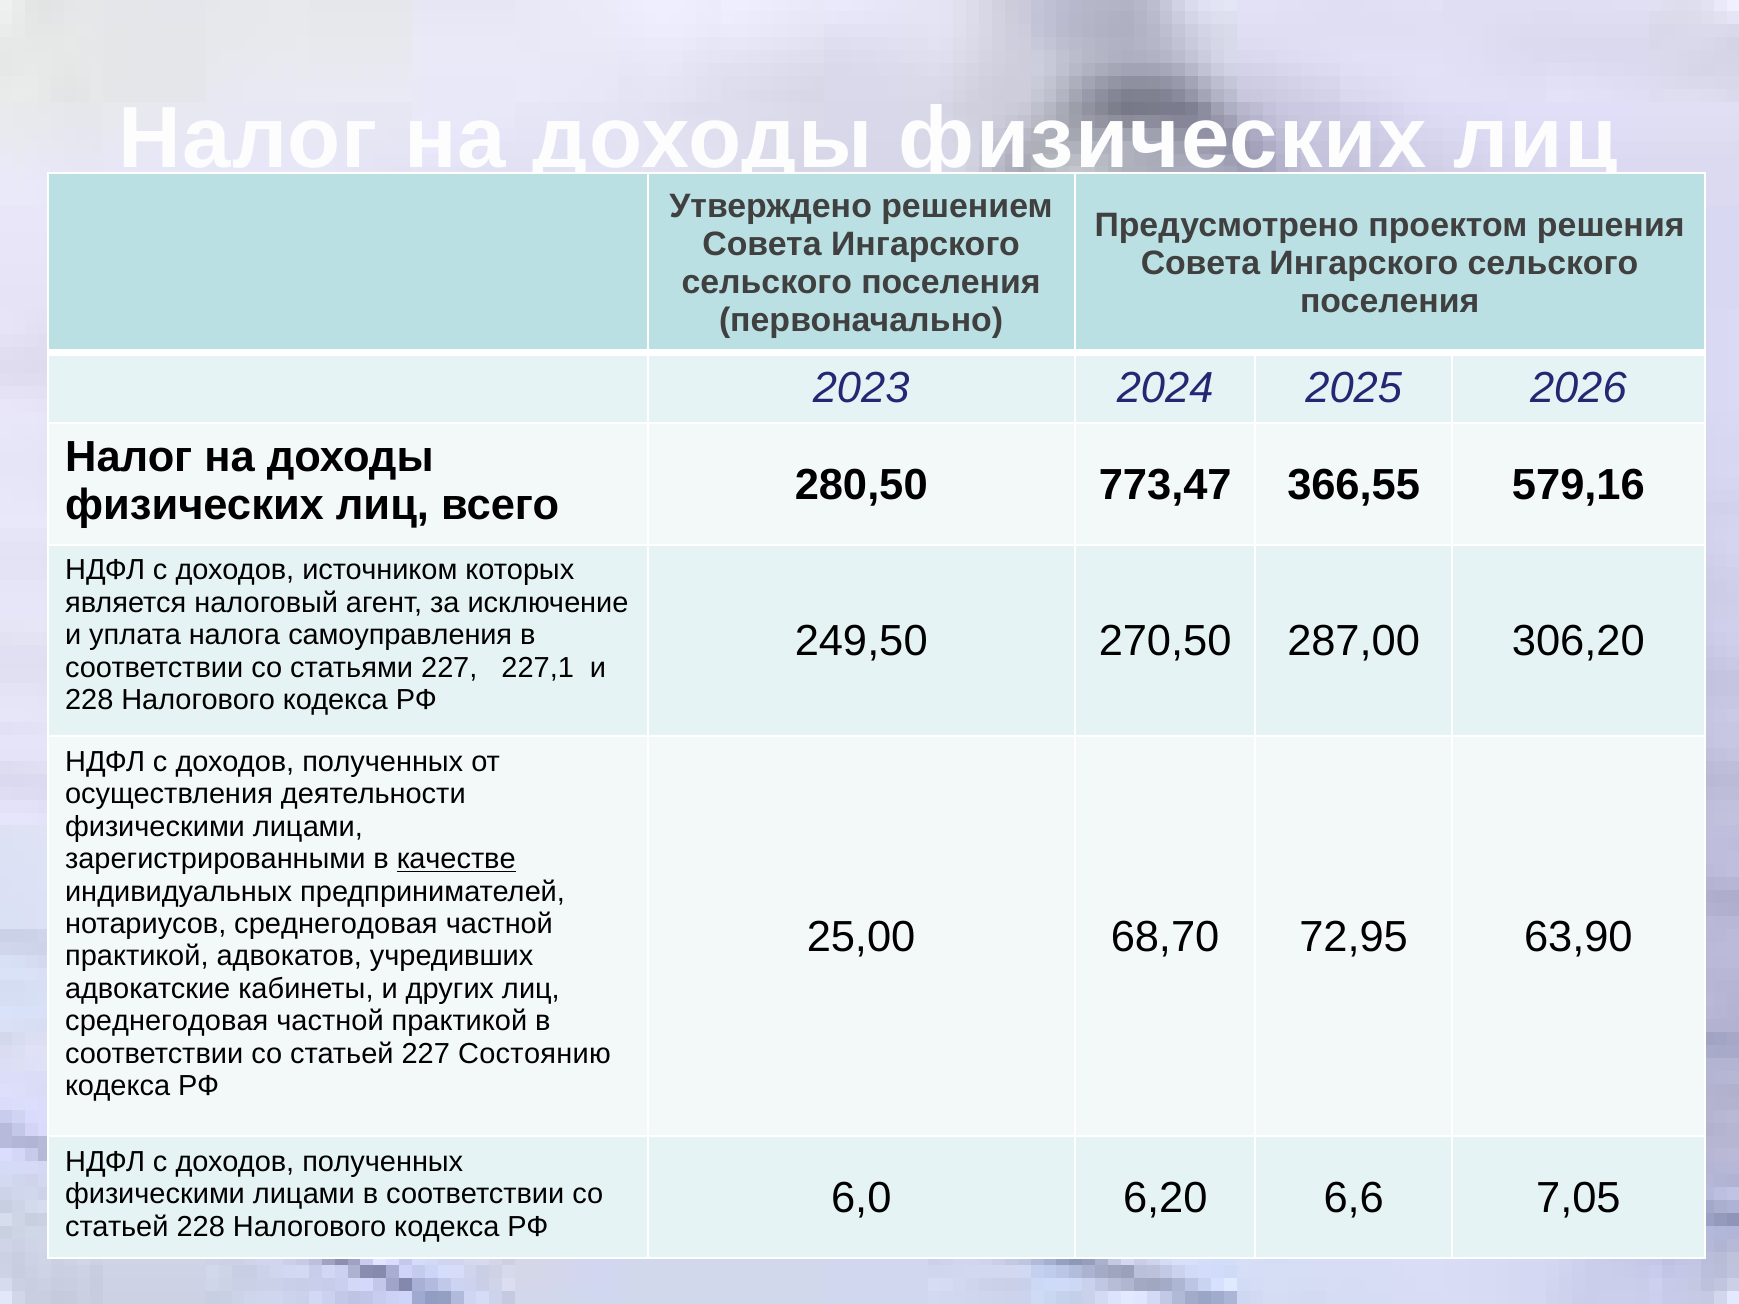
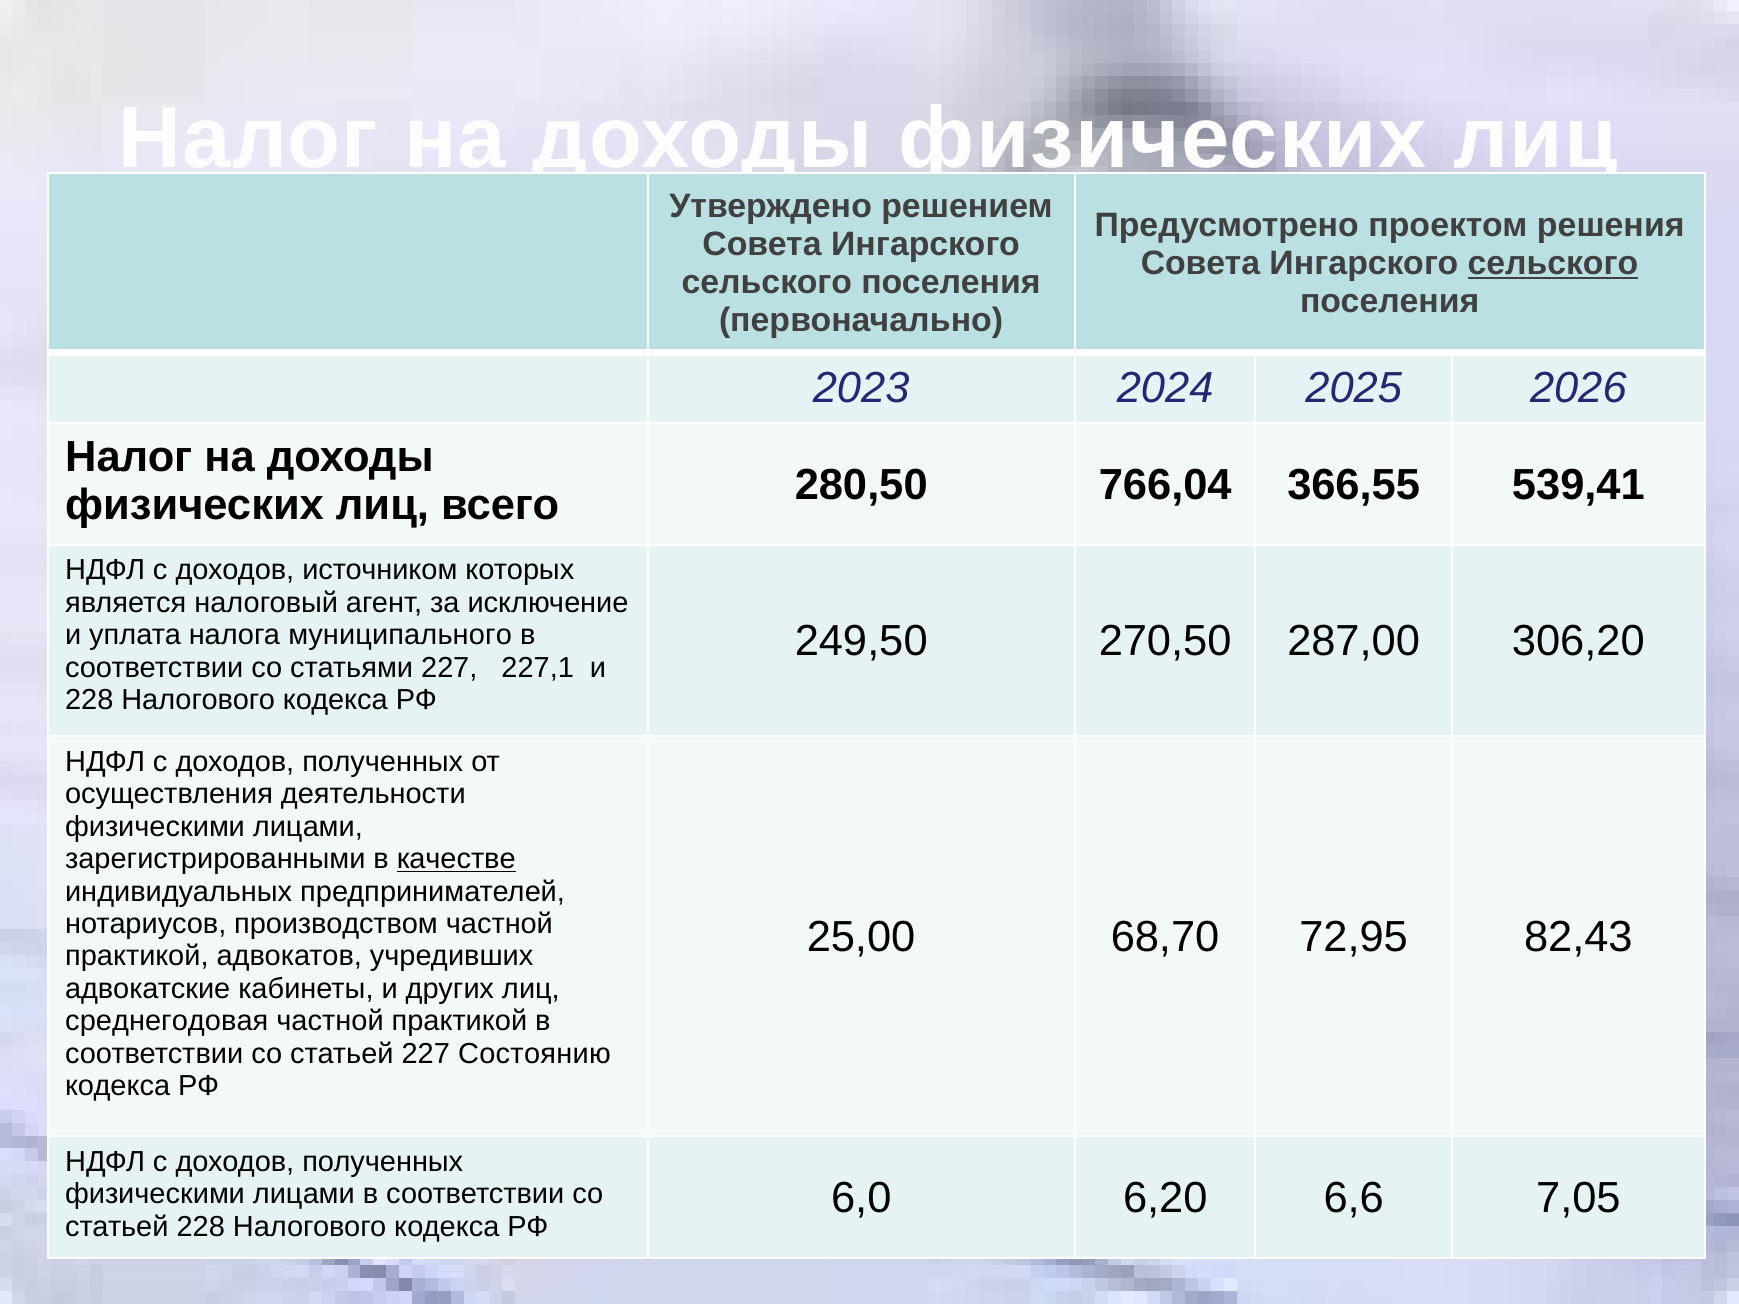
сельского underline: none -> present (1553, 263)
773,47: 773,47 -> 766,04 (1165, 485)
579,16: 579,16 -> 539,41 (1578, 485)
самоуправления: самоуправления -> муниципального (400, 635)
нотариусов среднегодовая: среднегодовая -> производством (336, 924)
63,90: 63,90 -> 82,43 (1578, 937)
